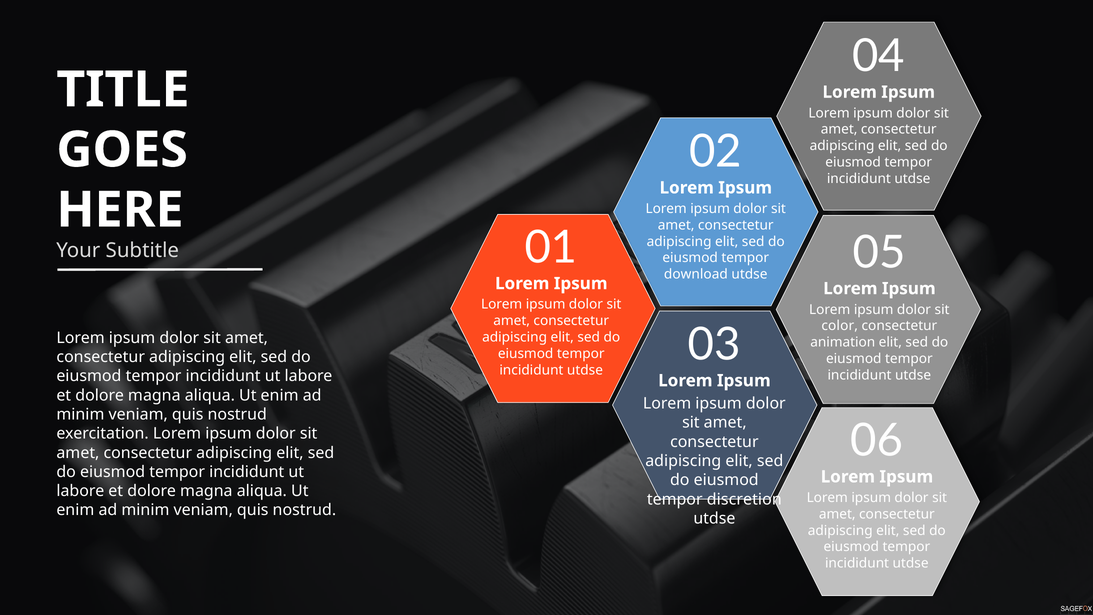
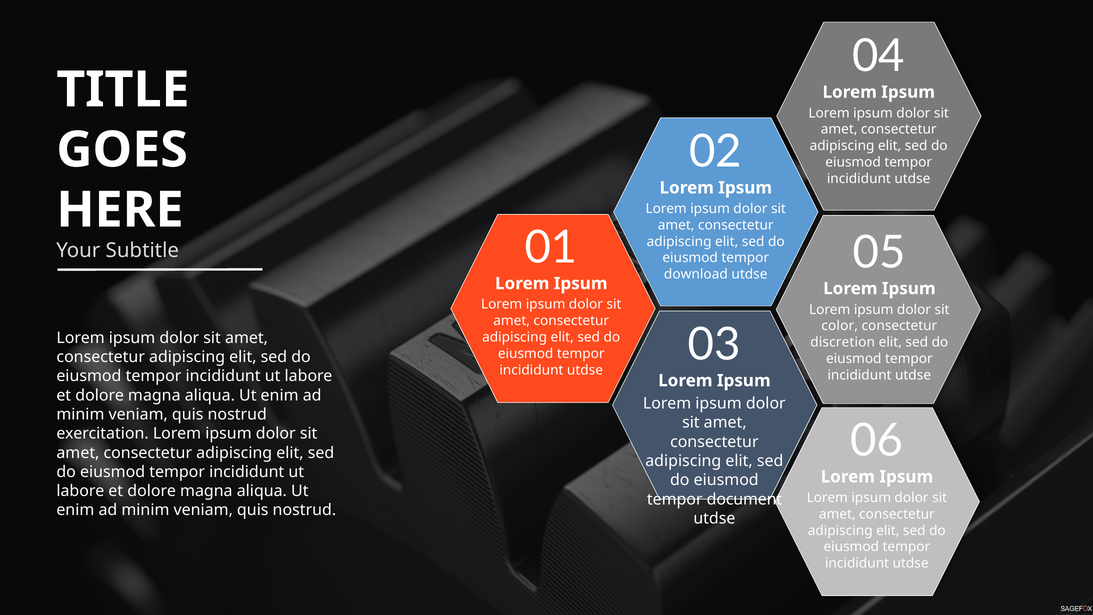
animation: animation -> discretion (843, 342)
discretion: discretion -> document (744, 499)
